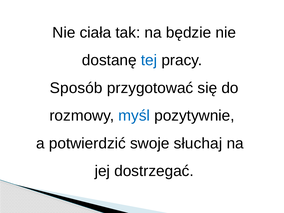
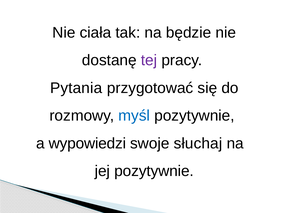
tej colour: blue -> purple (149, 60)
Sposób: Sposób -> Pytania (76, 88)
potwierdzić: potwierdzić -> wypowiedzi (87, 143)
jej dostrzegać: dostrzegać -> pozytywnie (154, 171)
